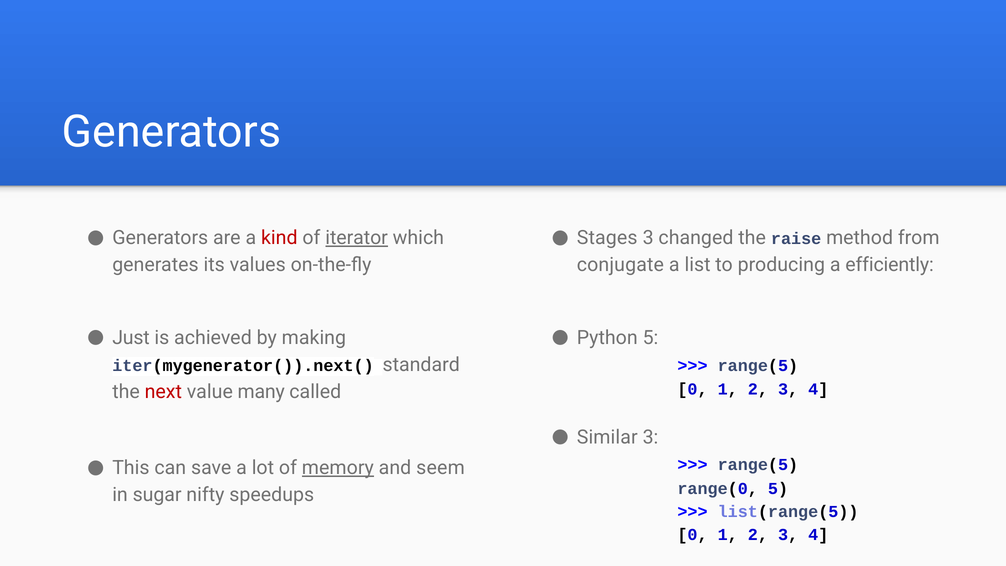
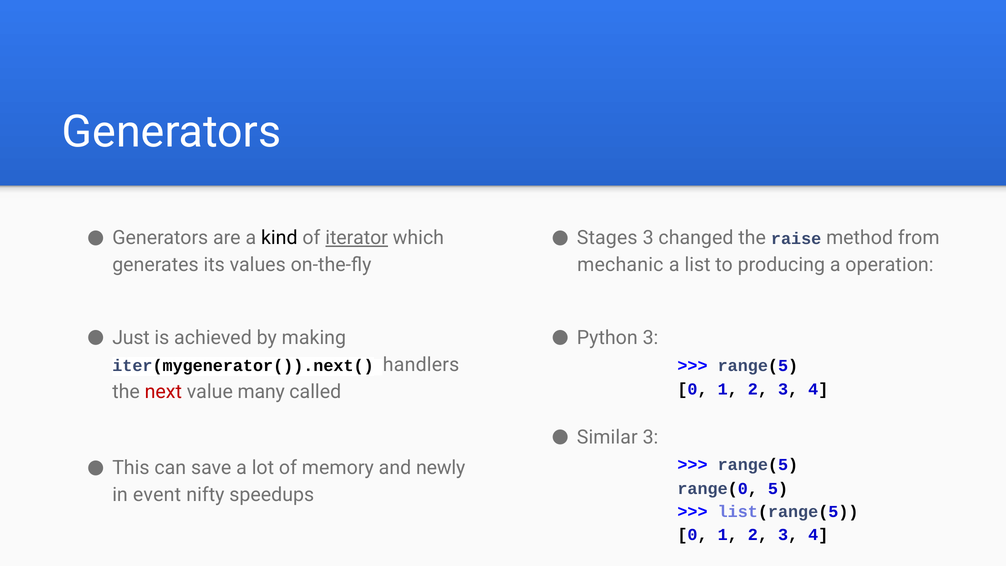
kind colour: red -> black (279, 238)
conjugate: conjugate -> mechanic (620, 265)
efficiently: efficiently -> operation (889, 265)
Python 5: 5 -> 3 (651, 338)
standard: standard -> handlers (421, 365)
memory underline: present -> none (338, 468)
seem: seem -> newly (441, 468)
sugar: sugar -> event (157, 495)
